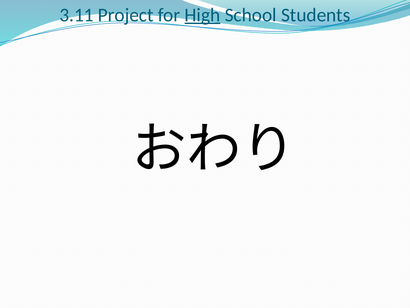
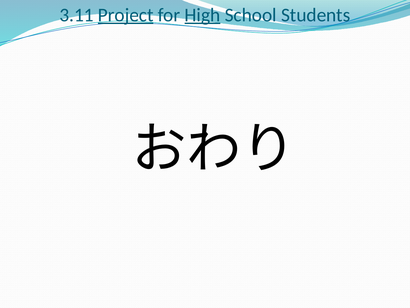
Project underline: none -> present (126, 15)
